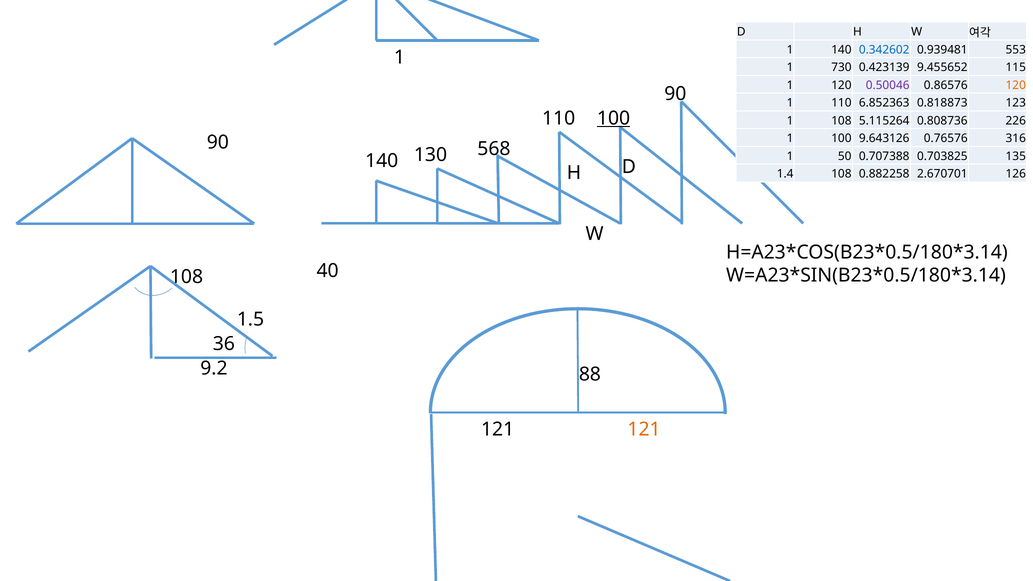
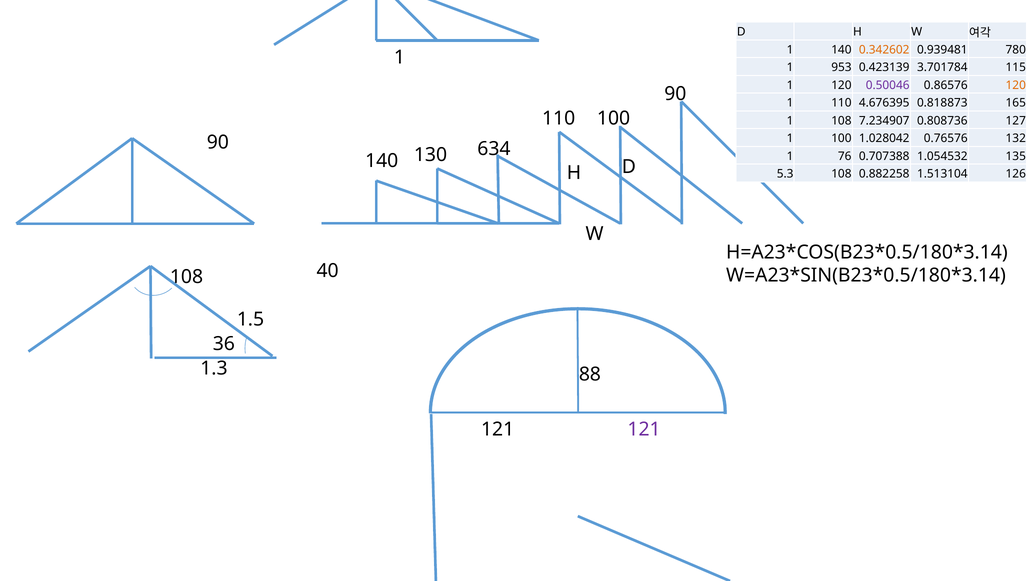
0.342602 colour: blue -> orange (884, 50)
553: 553 -> 780 (1016, 50)
730: 730 -> 953 (841, 68)
9.455652: 9.455652 -> 3.701784 (942, 68)
6.852363: 6.852363 -> 4.676395 (884, 103)
123: 123 -> 165 (1016, 103)
100 underline: present -> none (614, 118)
5.115264: 5.115264 -> 7.234907 (884, 121)
226: 226 -> 127 (1016, 121)
9.643126: 9.643126 -> 1.028042 (884, 139)
316: 316 -> 132 (1016, 139)
568: 568 -> 634 (494, 149)
50: 50 -> 76 (845, 156)
0.703825: 0.703825 -> 1.054532 (942, 156)
1.4: 1.4 -> 5.3 (785, 174)
2.670701: 2.670701 -> 1.513104 (942, 174)
9.2: 9.2 -> 1.3 (214, 368)
121 colour: orange -> purple (644, 429)
